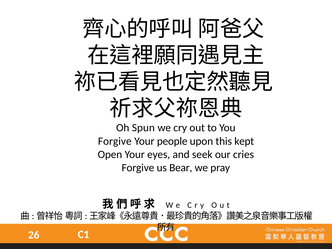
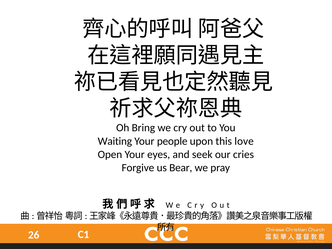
Spun: Spun -> Bring (143, 128)
Forgive: Forgive -> Waiting (115, 141)
kept: kept -> love (244, 141)
